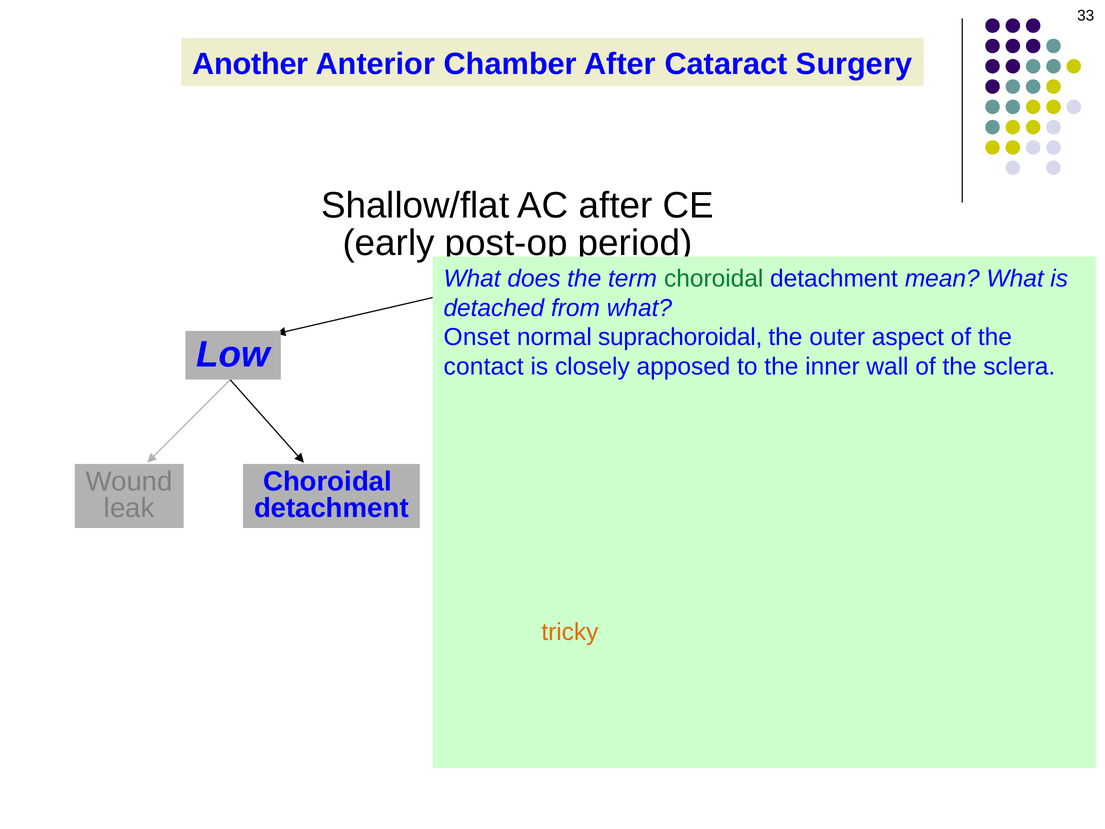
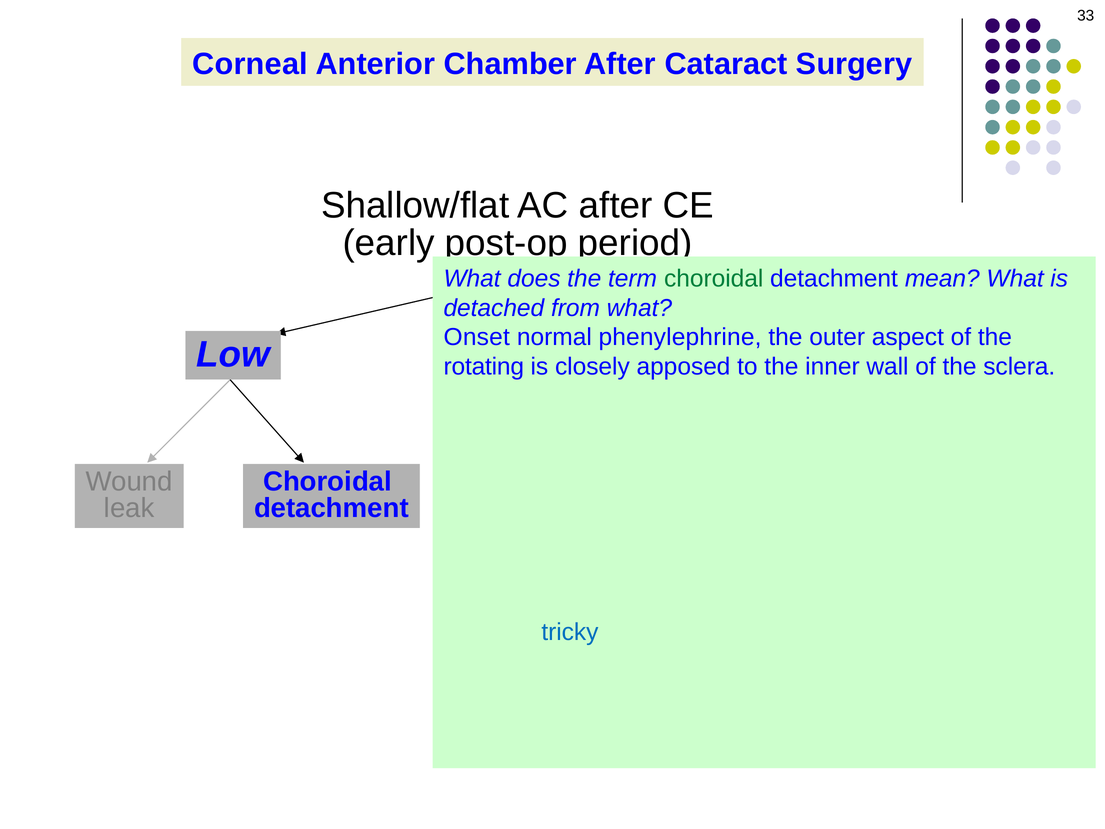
Another: Another -> Corneal (250, 64)
suprachoroidal: suprachoroidal -> phenylephrine (680, 337)
contact: contact -> rotating (484, 367)
tricky colour: orange -> blue (570, 632)
